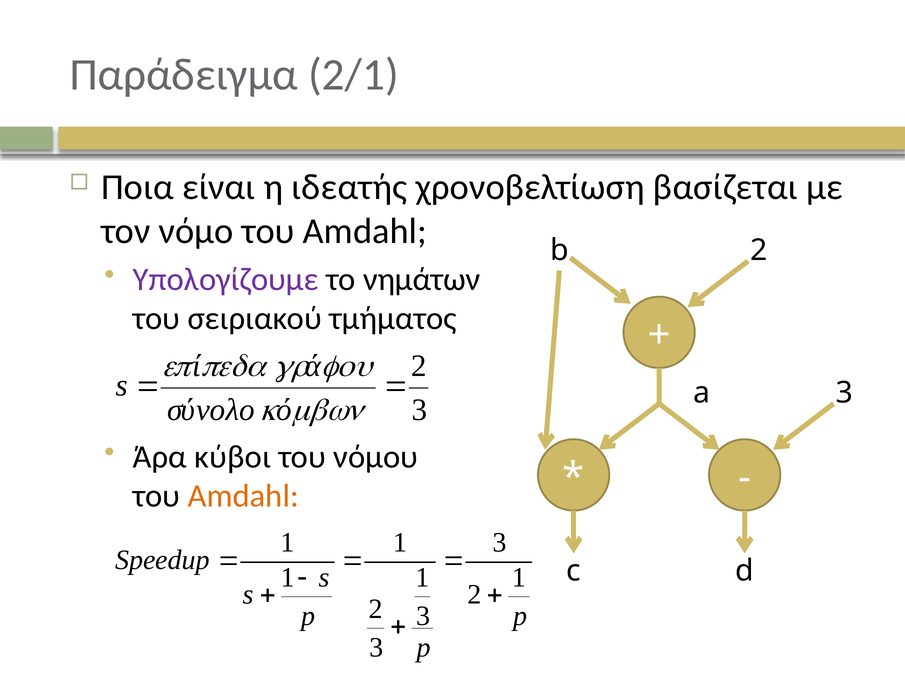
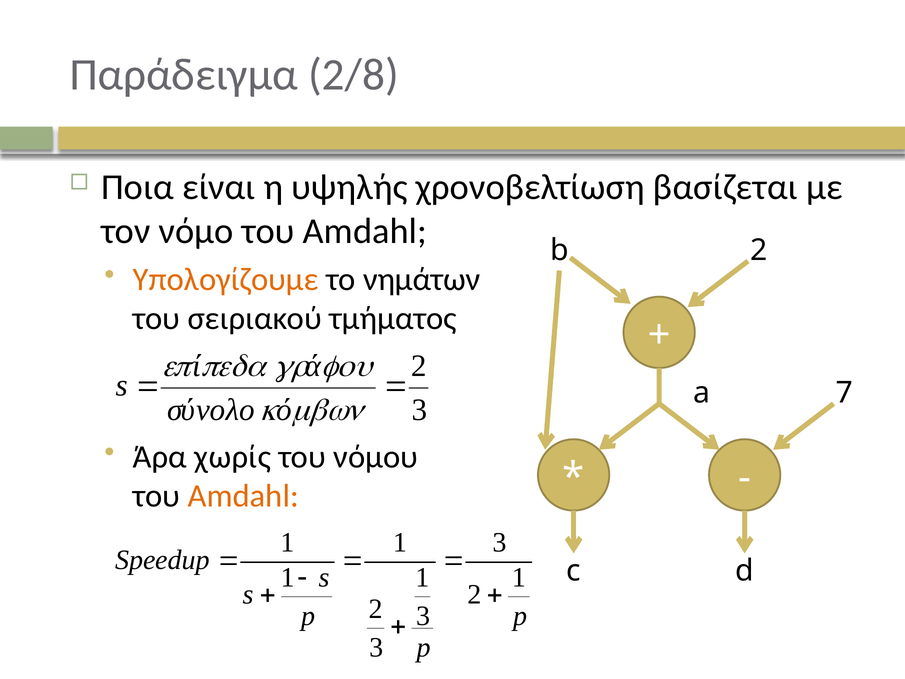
2/1: 2/1 -> 2/8 (354, 75)
ιδεατής: ιδεατής -> υψηλής (349, 187)
Υπολογίζουμε colour: purple -> orange (226, 279)
a 3: 3 -> 7 (844, 393)
κύβοι: κύβοι -> χωρίς (233, 457)
